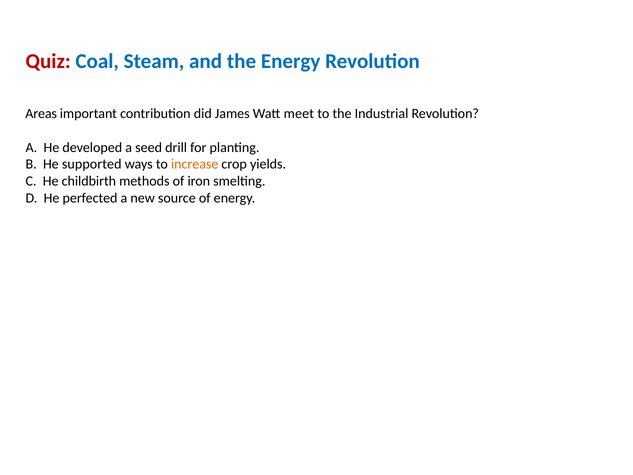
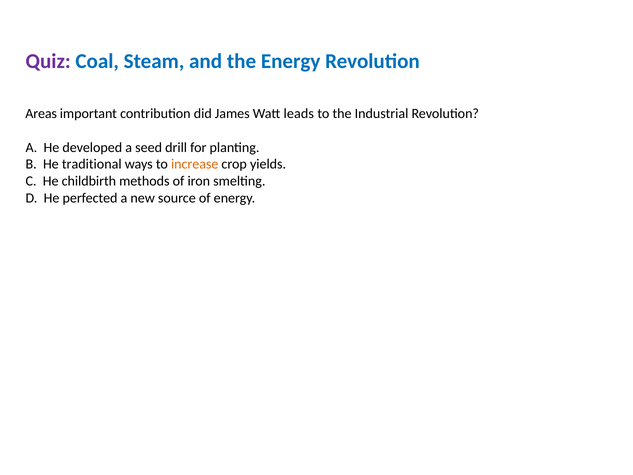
Quiz colour: red -> purple (48, 61)
meet: meet -> leads (299, 114)
supported: supported -> traditional (92, 164)
